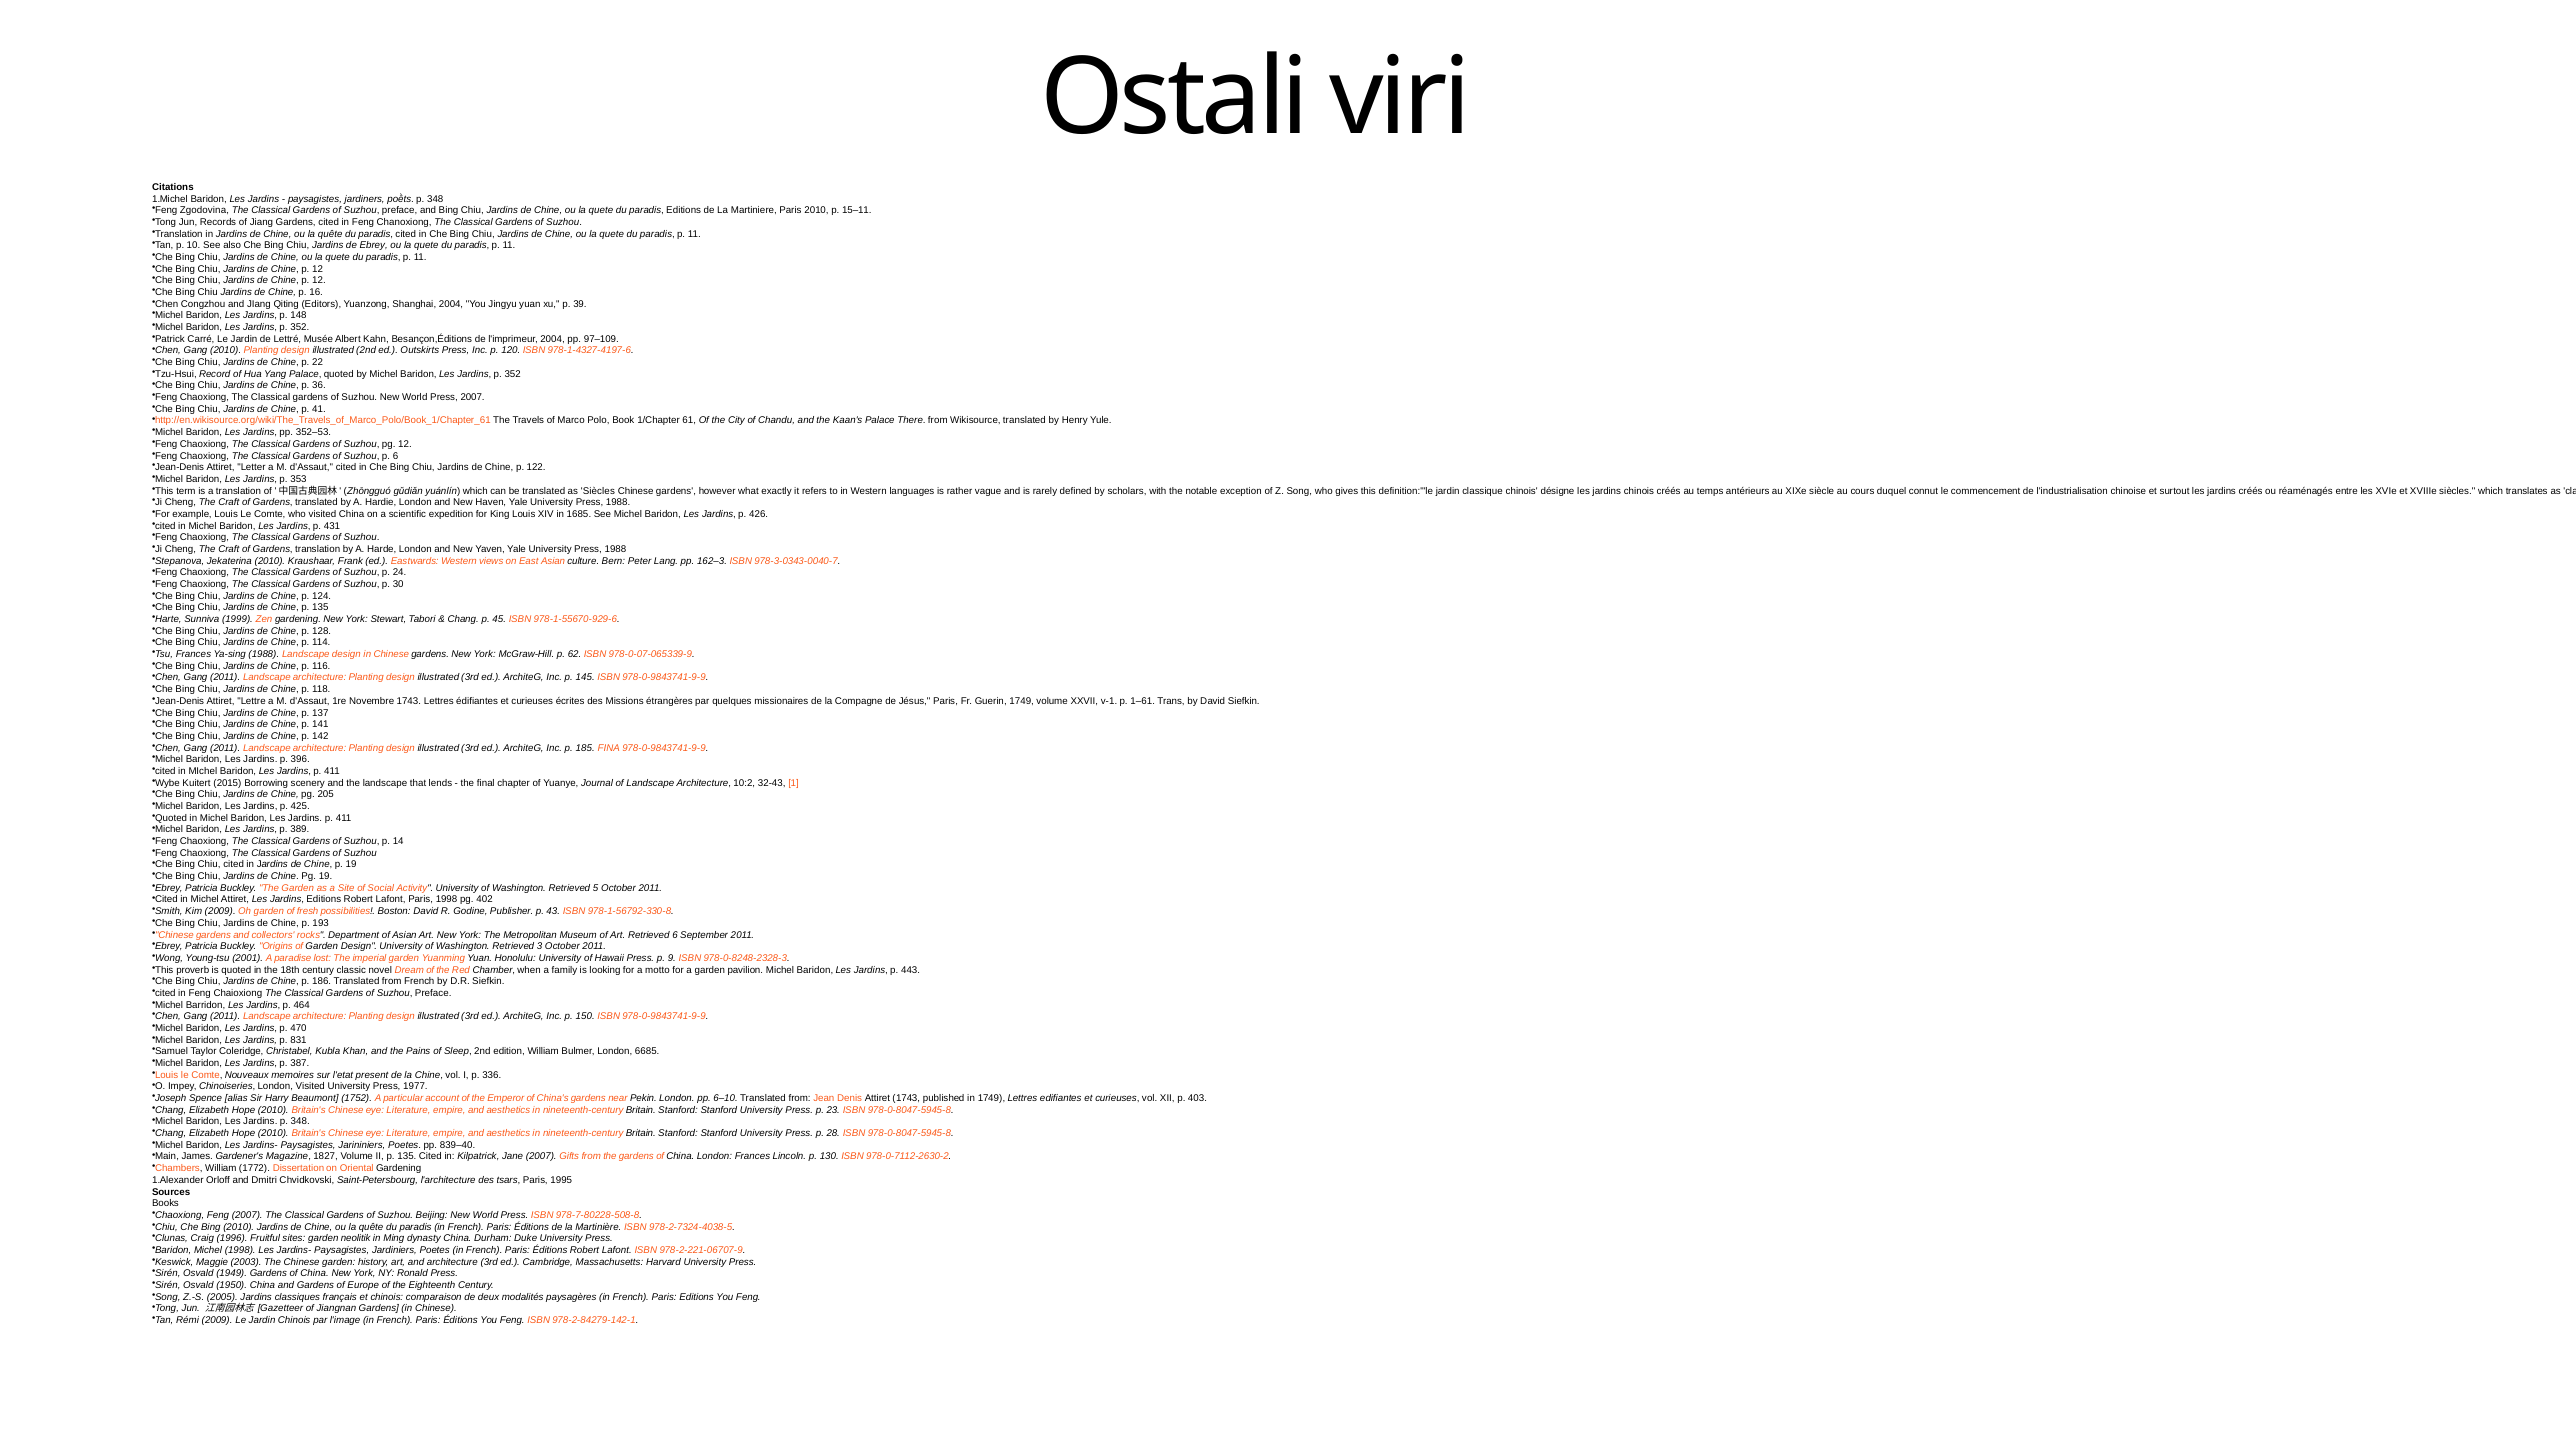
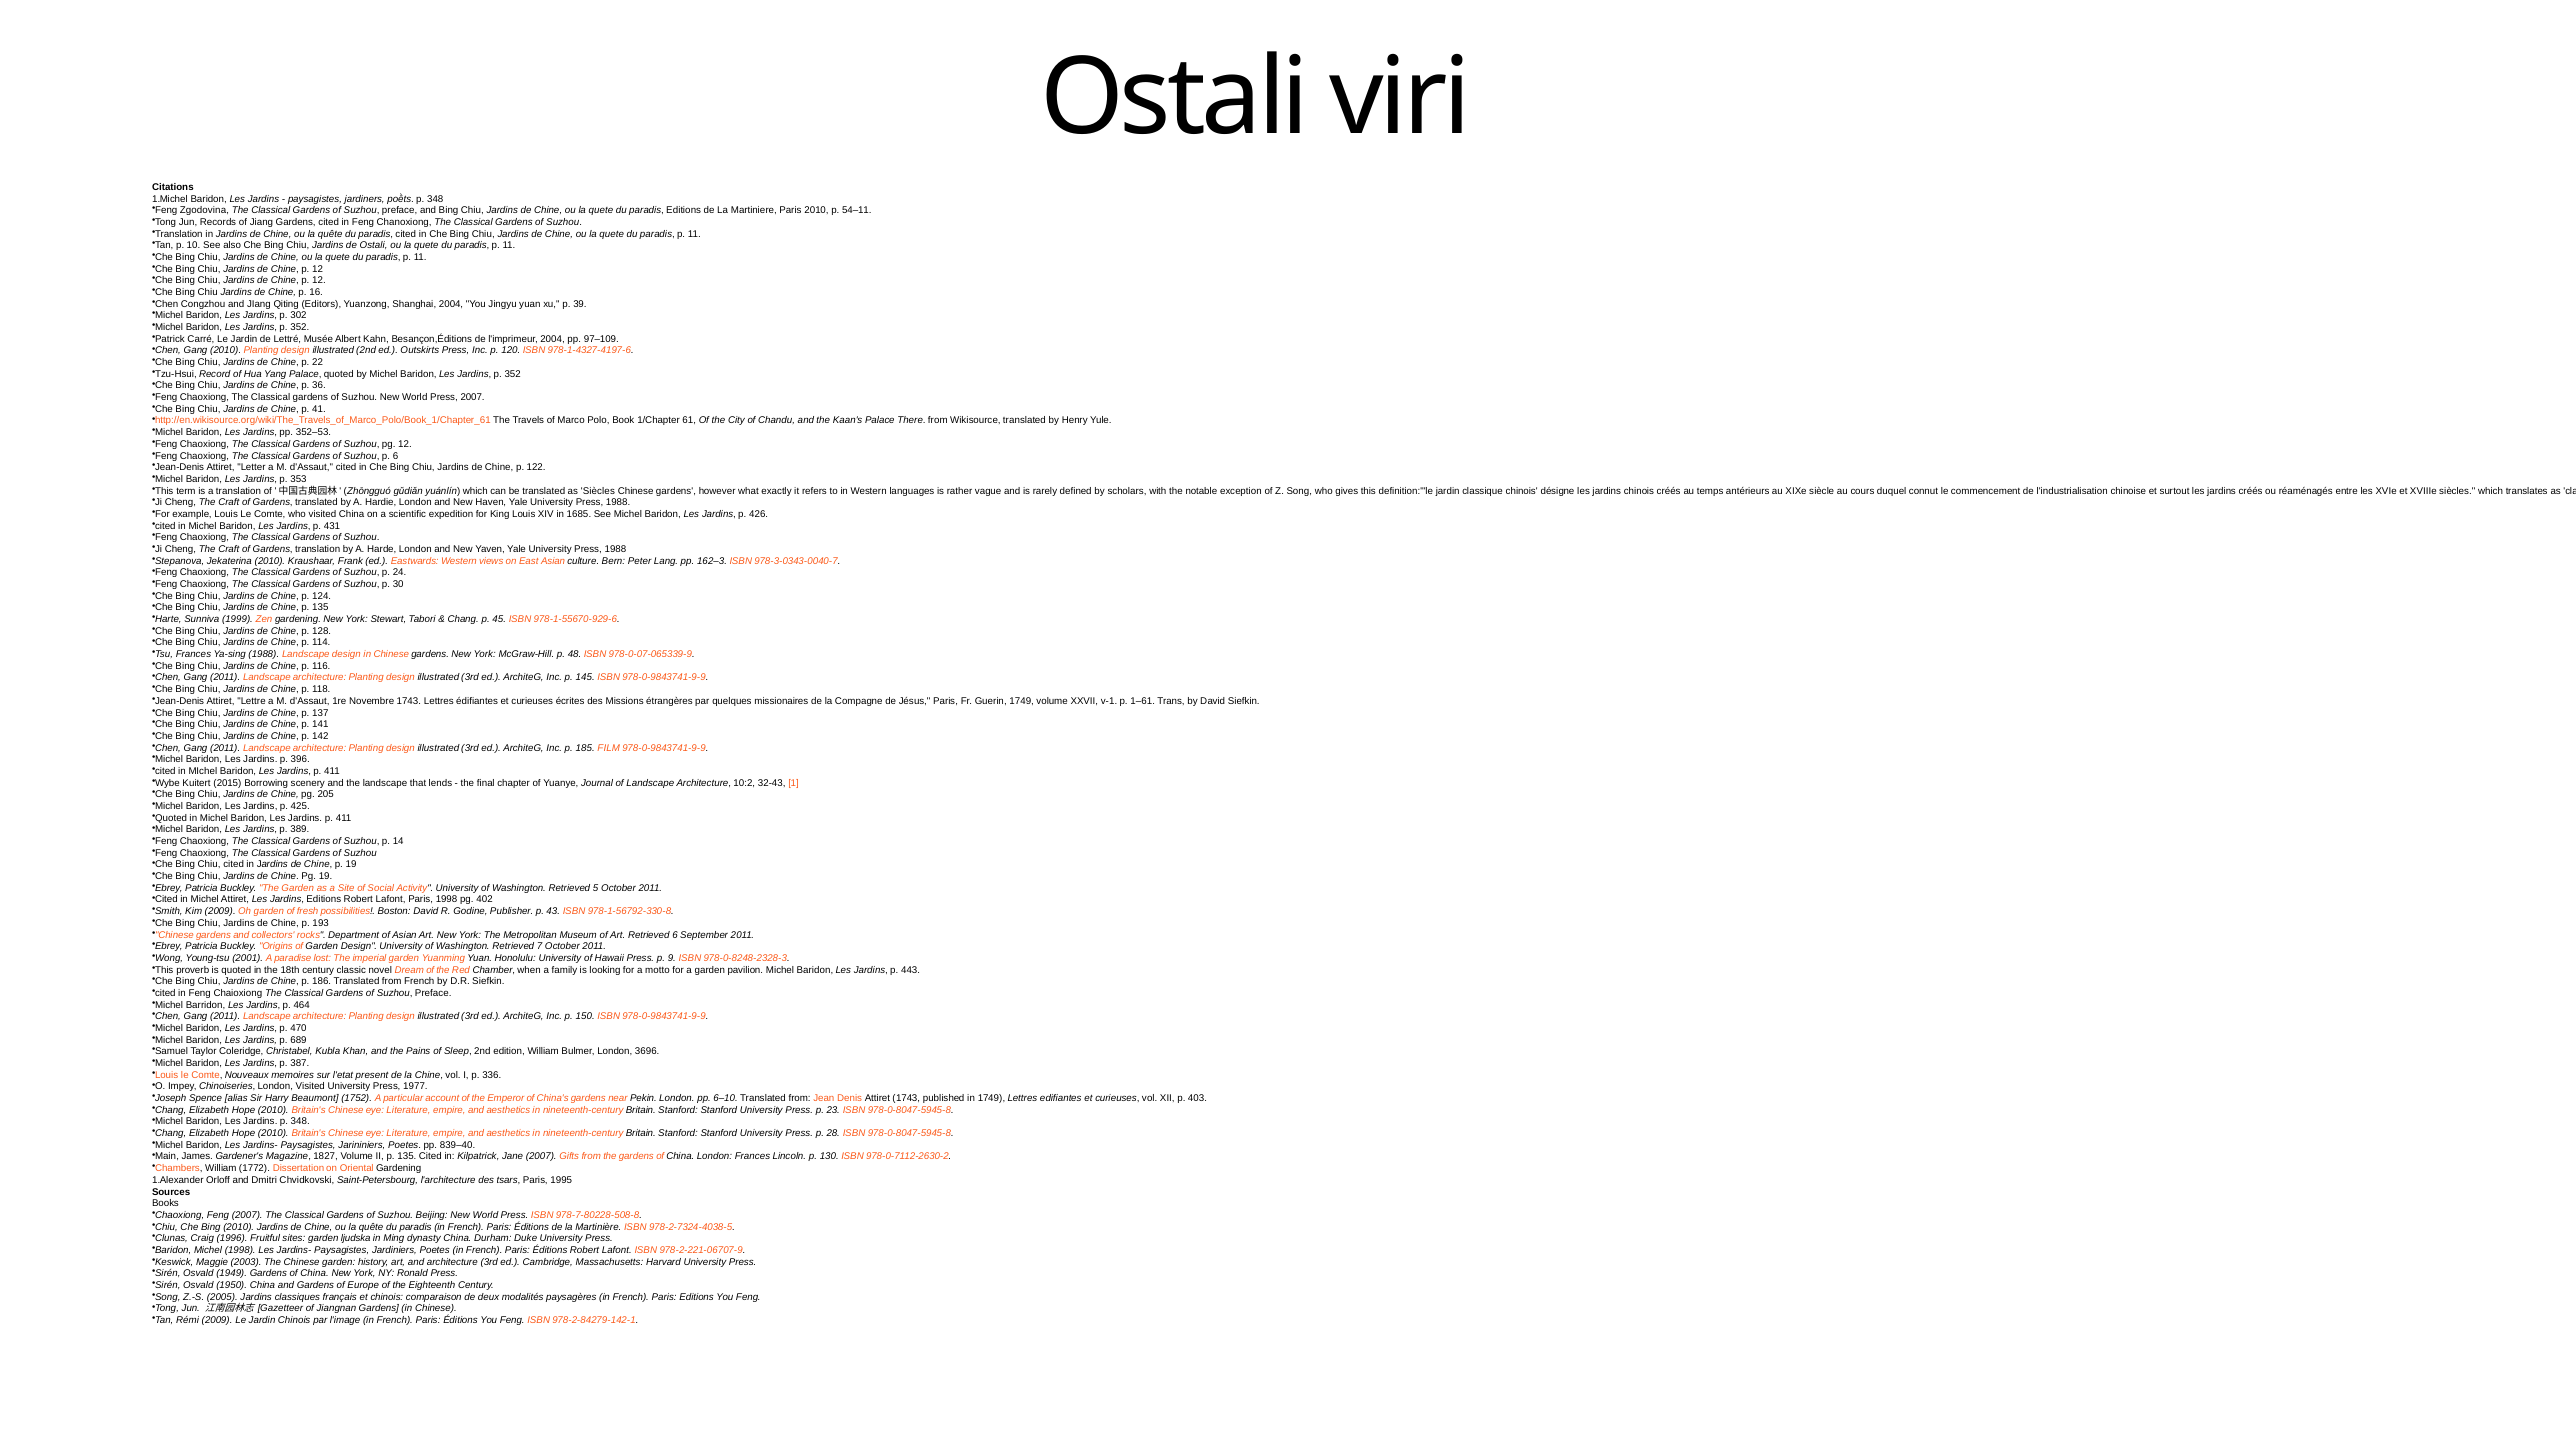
15–11: 15–11 -> 54–11 (857, 210)
de Ebrey: Ebrey -> Ostali (374, 246)
148: 148 -> 302 (299, 316)
62: 62 -> 48 (575, 654)
FINA: FINA -> FILM (609, 748)
3: 3 -> 7 (539, 947)
831: 831 -> 689 (298, 1040)
6685: 6685 -> 3696 (647, 1052)
neolitik: neolitik -> ljudska (356, 1239)
